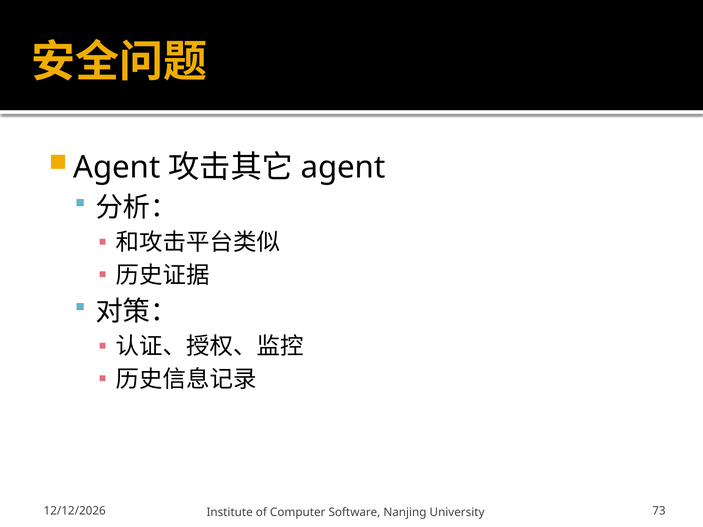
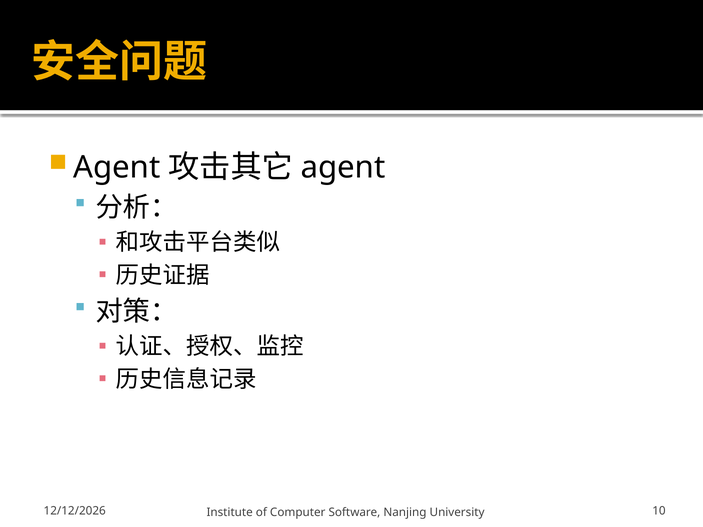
73: 73 -> 10 (659, 511)
